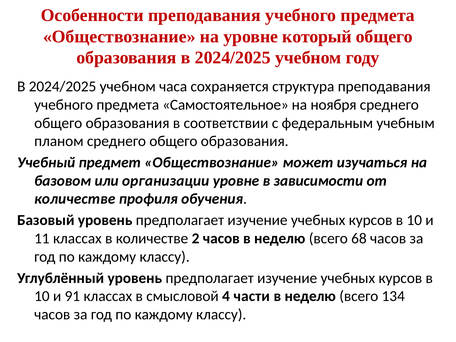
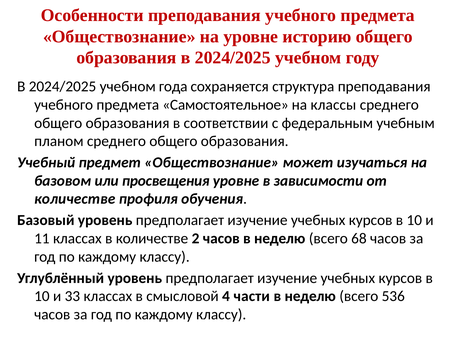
который: который -> историю (317, 37)
часа: часа -> года (173, 87)
ноября: ноября -> классы (333, 105)
организации: организации -> просвещения (166, 181)
91: 91 -> 33 (72, 296)
134: 134 -> 536 (393, 296)
